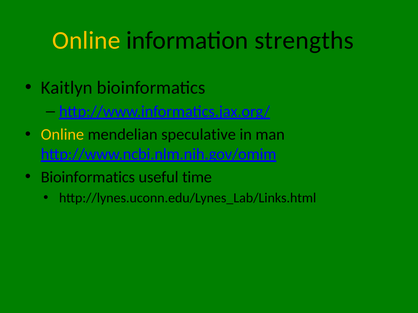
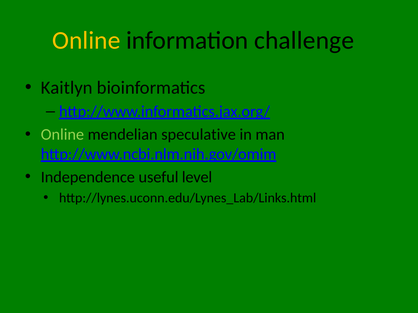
strengths: strengths -> challenge (304, 40)
Online colour: yellow -> light green (62, 135)
Bioinformatics: Bioinformatics -> Independence (88, 177)
time: time -> level (197, 177)
